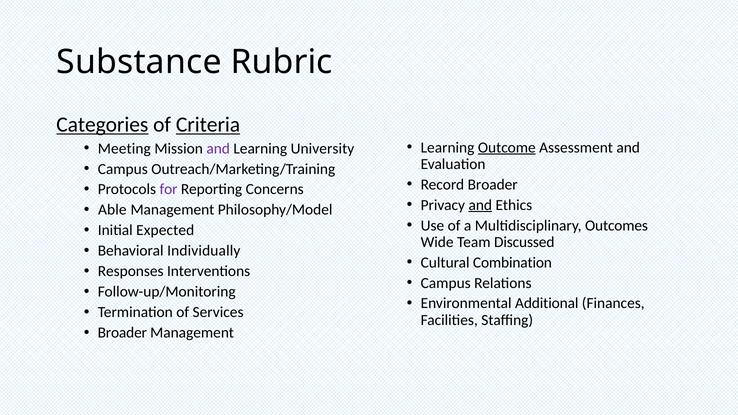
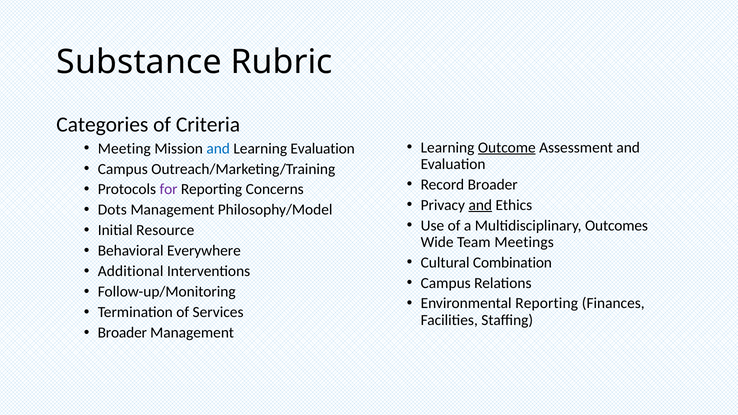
Categories underline: present -> none (102, 125)
Criteria underline: present -> none (208, 125)
and colour: purple -> blue (218, 149)
Learning University: University -> Evaluation (323, 149)
Able: Able -> Dots (112, 210)
Expected: Expected -> Resource (165, 230)
Discussed: Discussed -> Meetings (524, 242)
Individually: Individually -> Everywhere (204, 251)
Responses: Responses -> Additional (131, 271)
Environmental Additional: Additional -> Reporting (547, 304)
